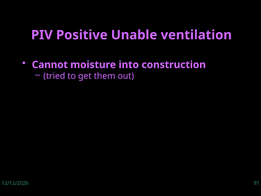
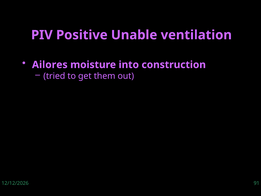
Cannot: Cannot -> Ailores (50, 65)
